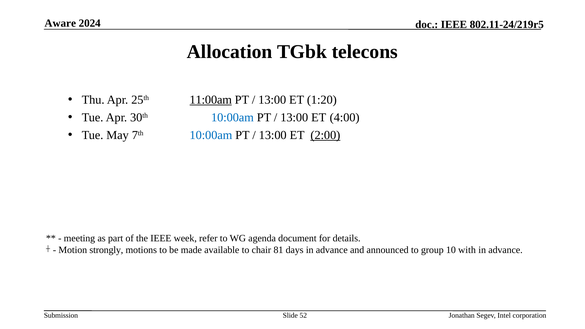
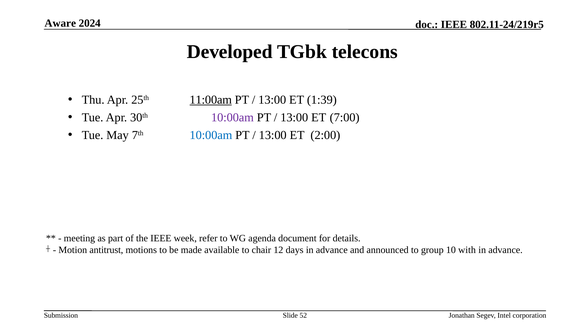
Allocation: Allocation -> Developed (230, 52)
1:20: 1:20 -> 1:39 (322, 100)
10:00am colour: blue -> purple (232, 118)
4:00: 4:00 -> 7:00 (345, 118)
2:00 underline: present -> none (325, 135)
strongly: strongly -> antitrust (106, 250)
81: 81 -> 12 (278, 250)
